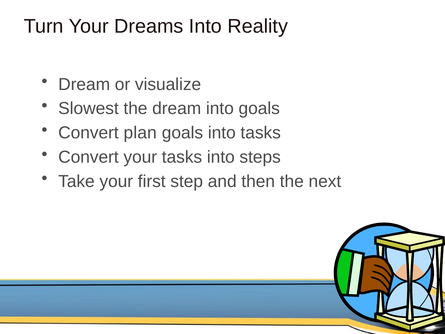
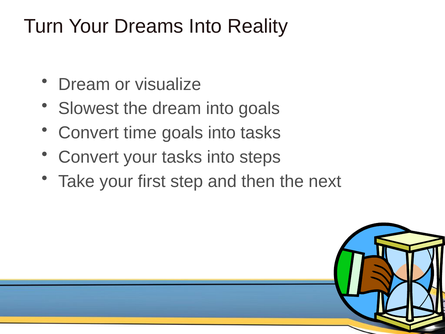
plan: plan -> time (140, 133)
